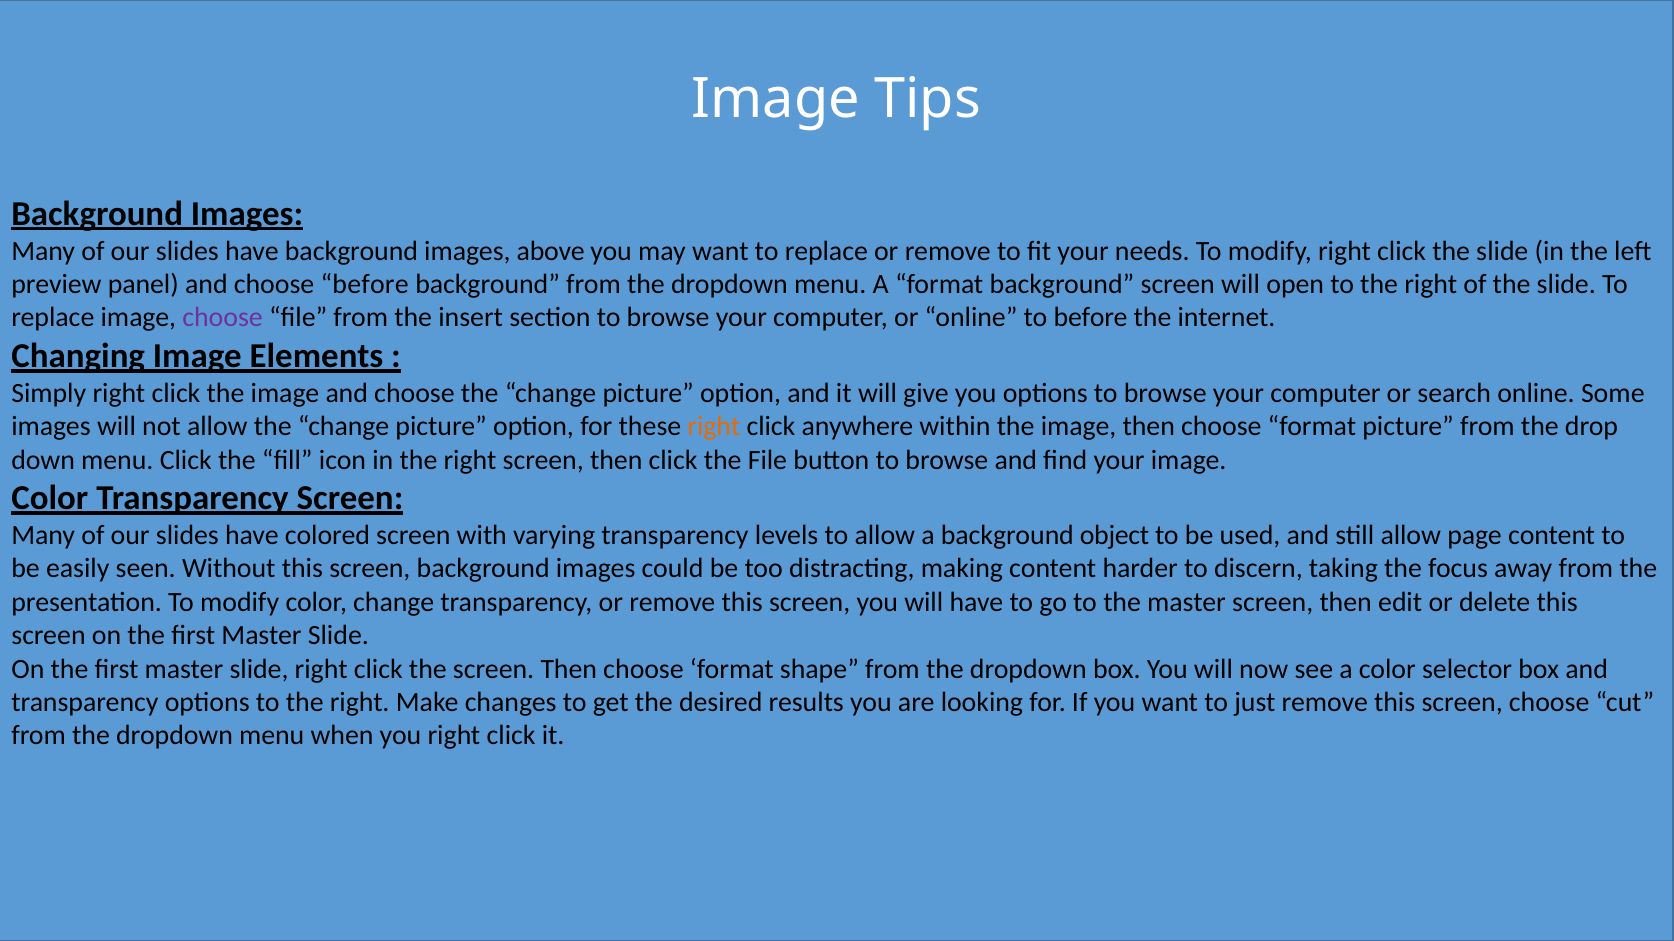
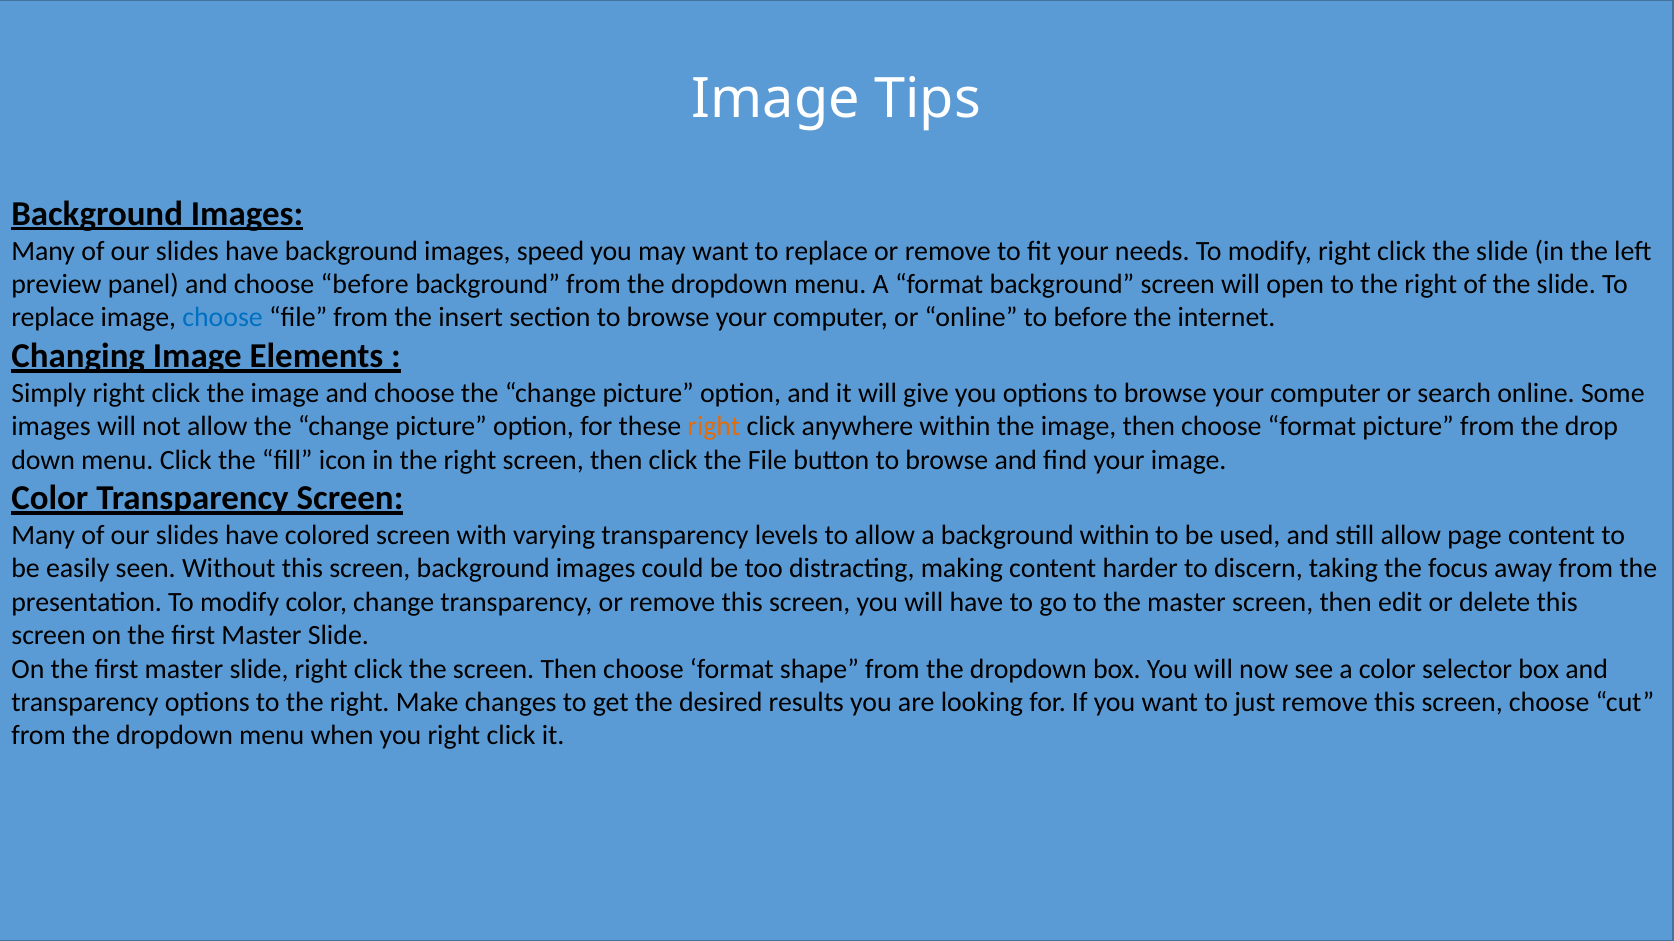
above: above -> speed (551, 251)
choose colour: purple -> blue (223, 318)
background object: object -> within (1115, 536)
